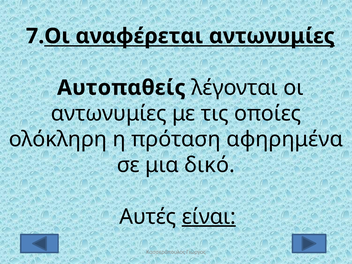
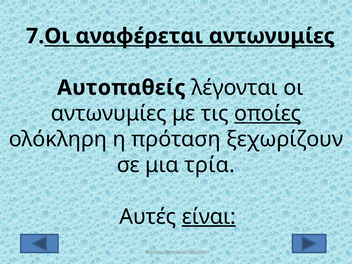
οποίες underline: none -> present (268, 114)
αφηρημένα: αφηρημένα -> ξεχωρίζουν (285, 139)
δικό: δικό -> τρία (210, 165)
